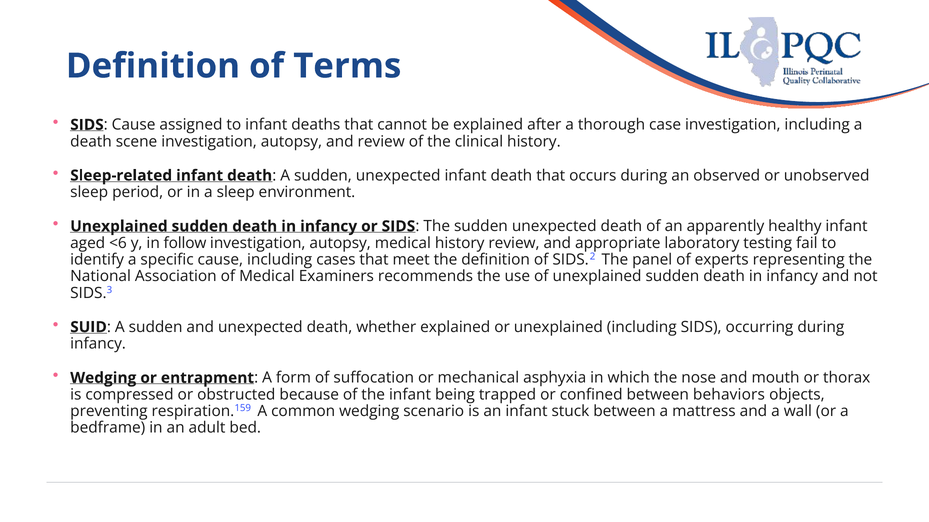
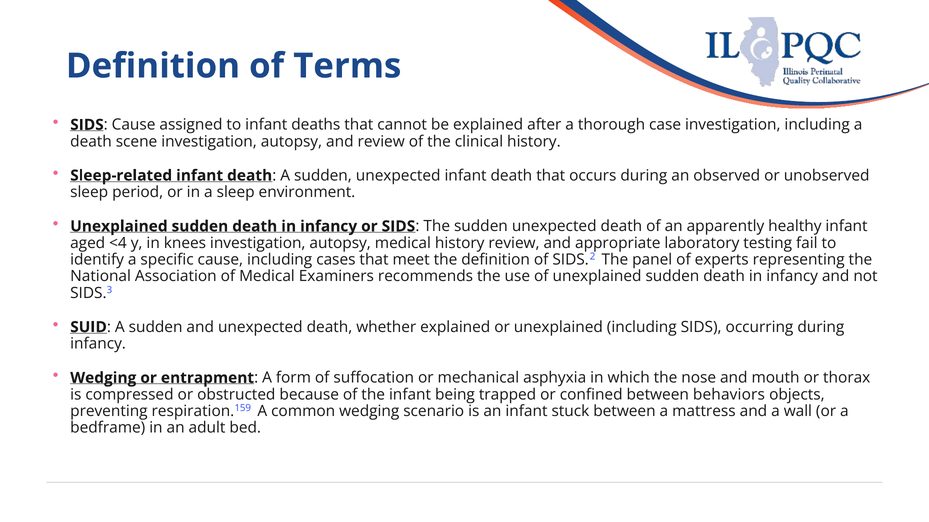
<6: <6 -> <4 (118, 243)
follow: follow -> knees (185, 243)
